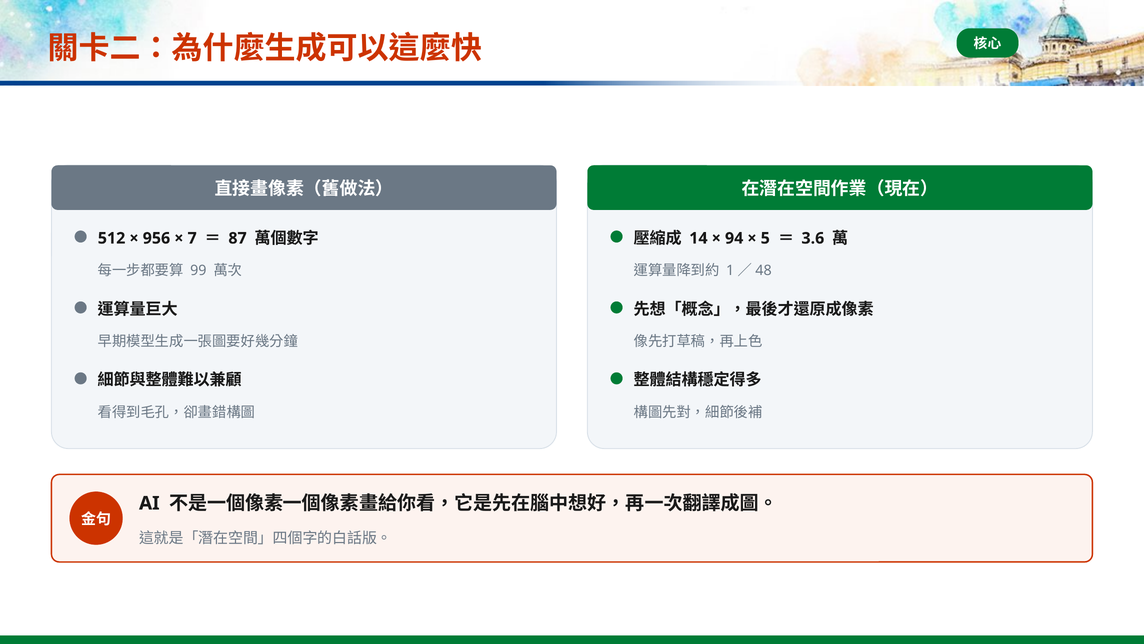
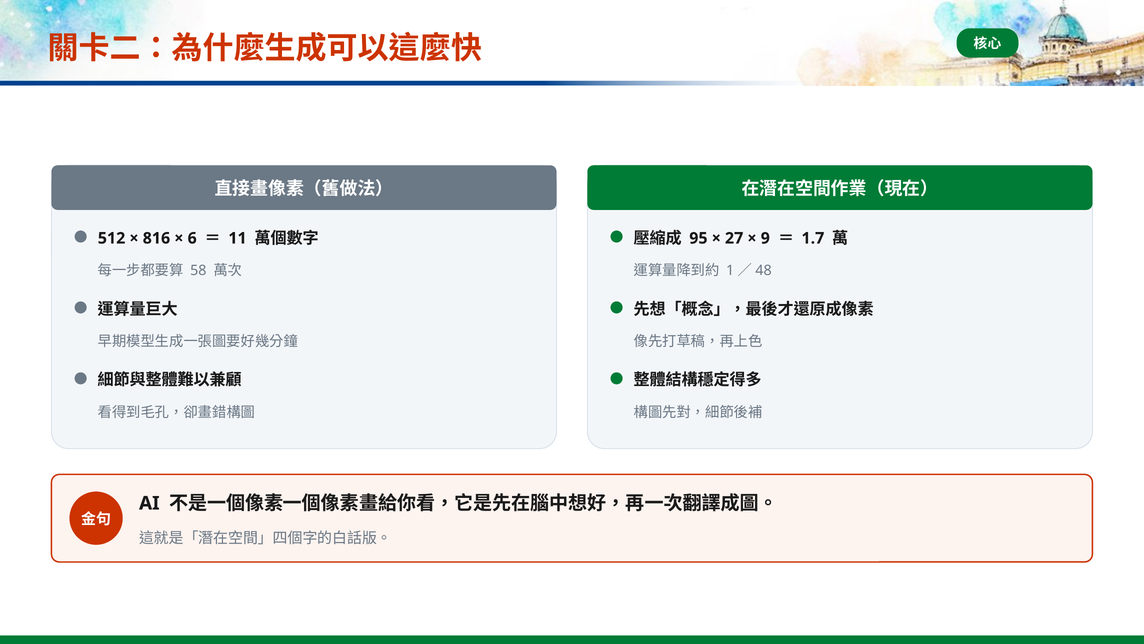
14: 14 -> 95 (698, 238)
94: 94 -> 27 (734, 238)
5: 5 -> 9 (765, 238)
3.6: 3.6 -> 1.7 (813, 238)
956: 956 -> 816 (156, 238)
7: 7 -> 6 (192, 238)
87: 87 -> 11 (238, 238)
99: 99 -> 58 (198, 270)
